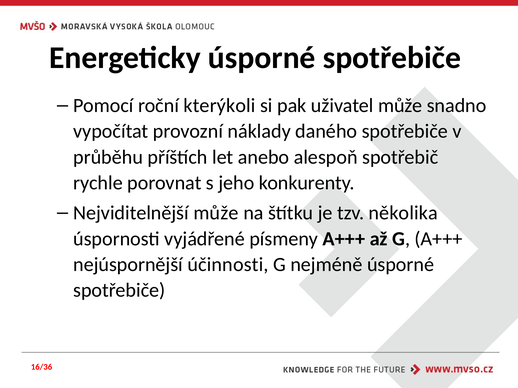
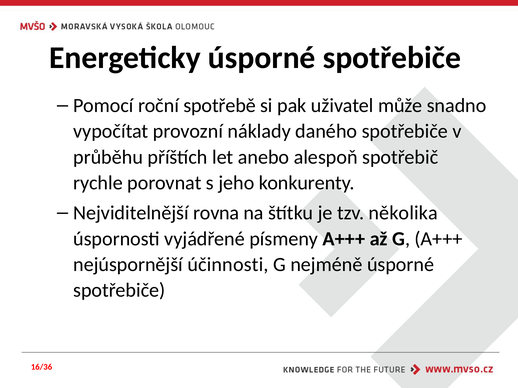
kterýkoli: kterýkoli -> spotřebě (220, 106)
Nejviditelnější může: může -> rovna (216, 213)
